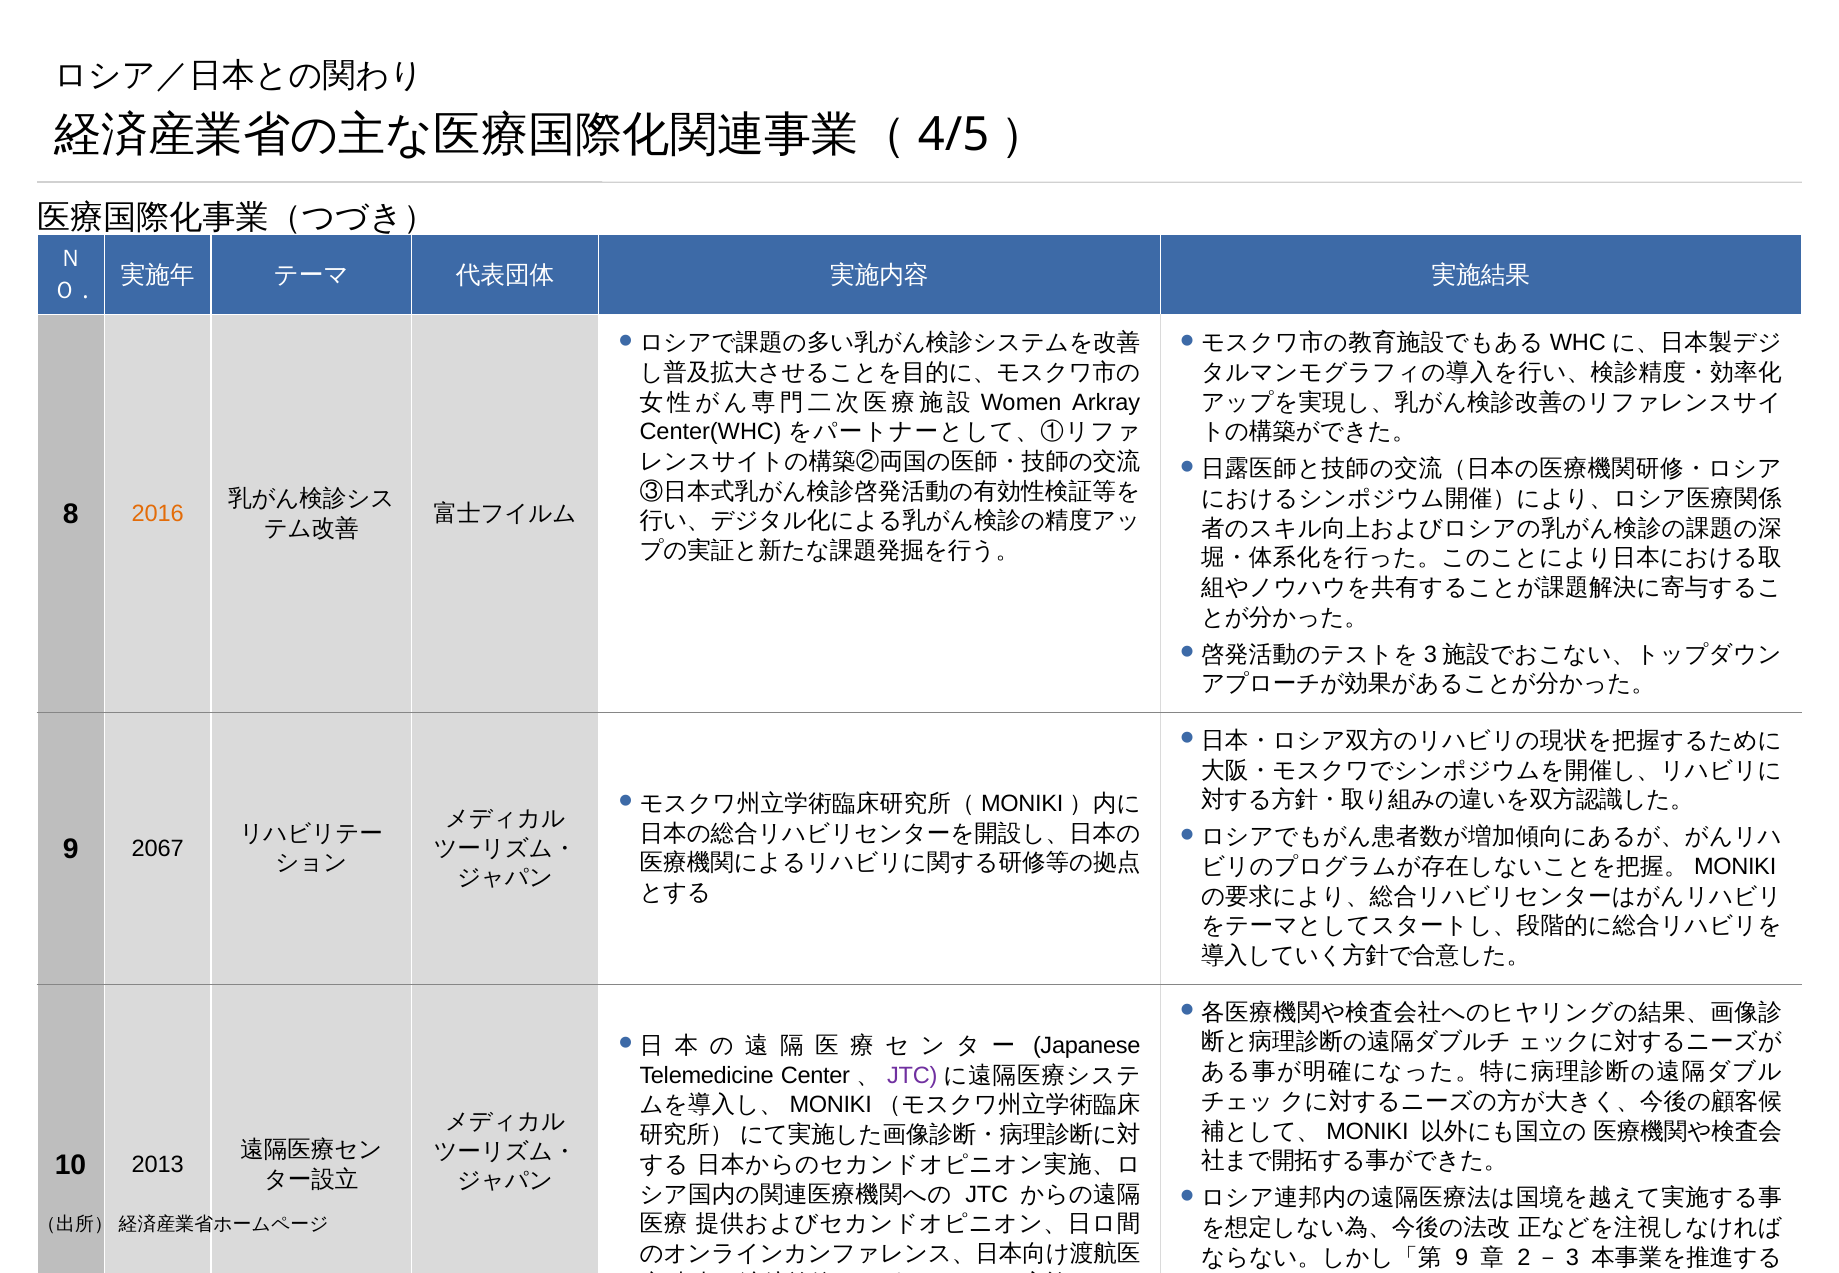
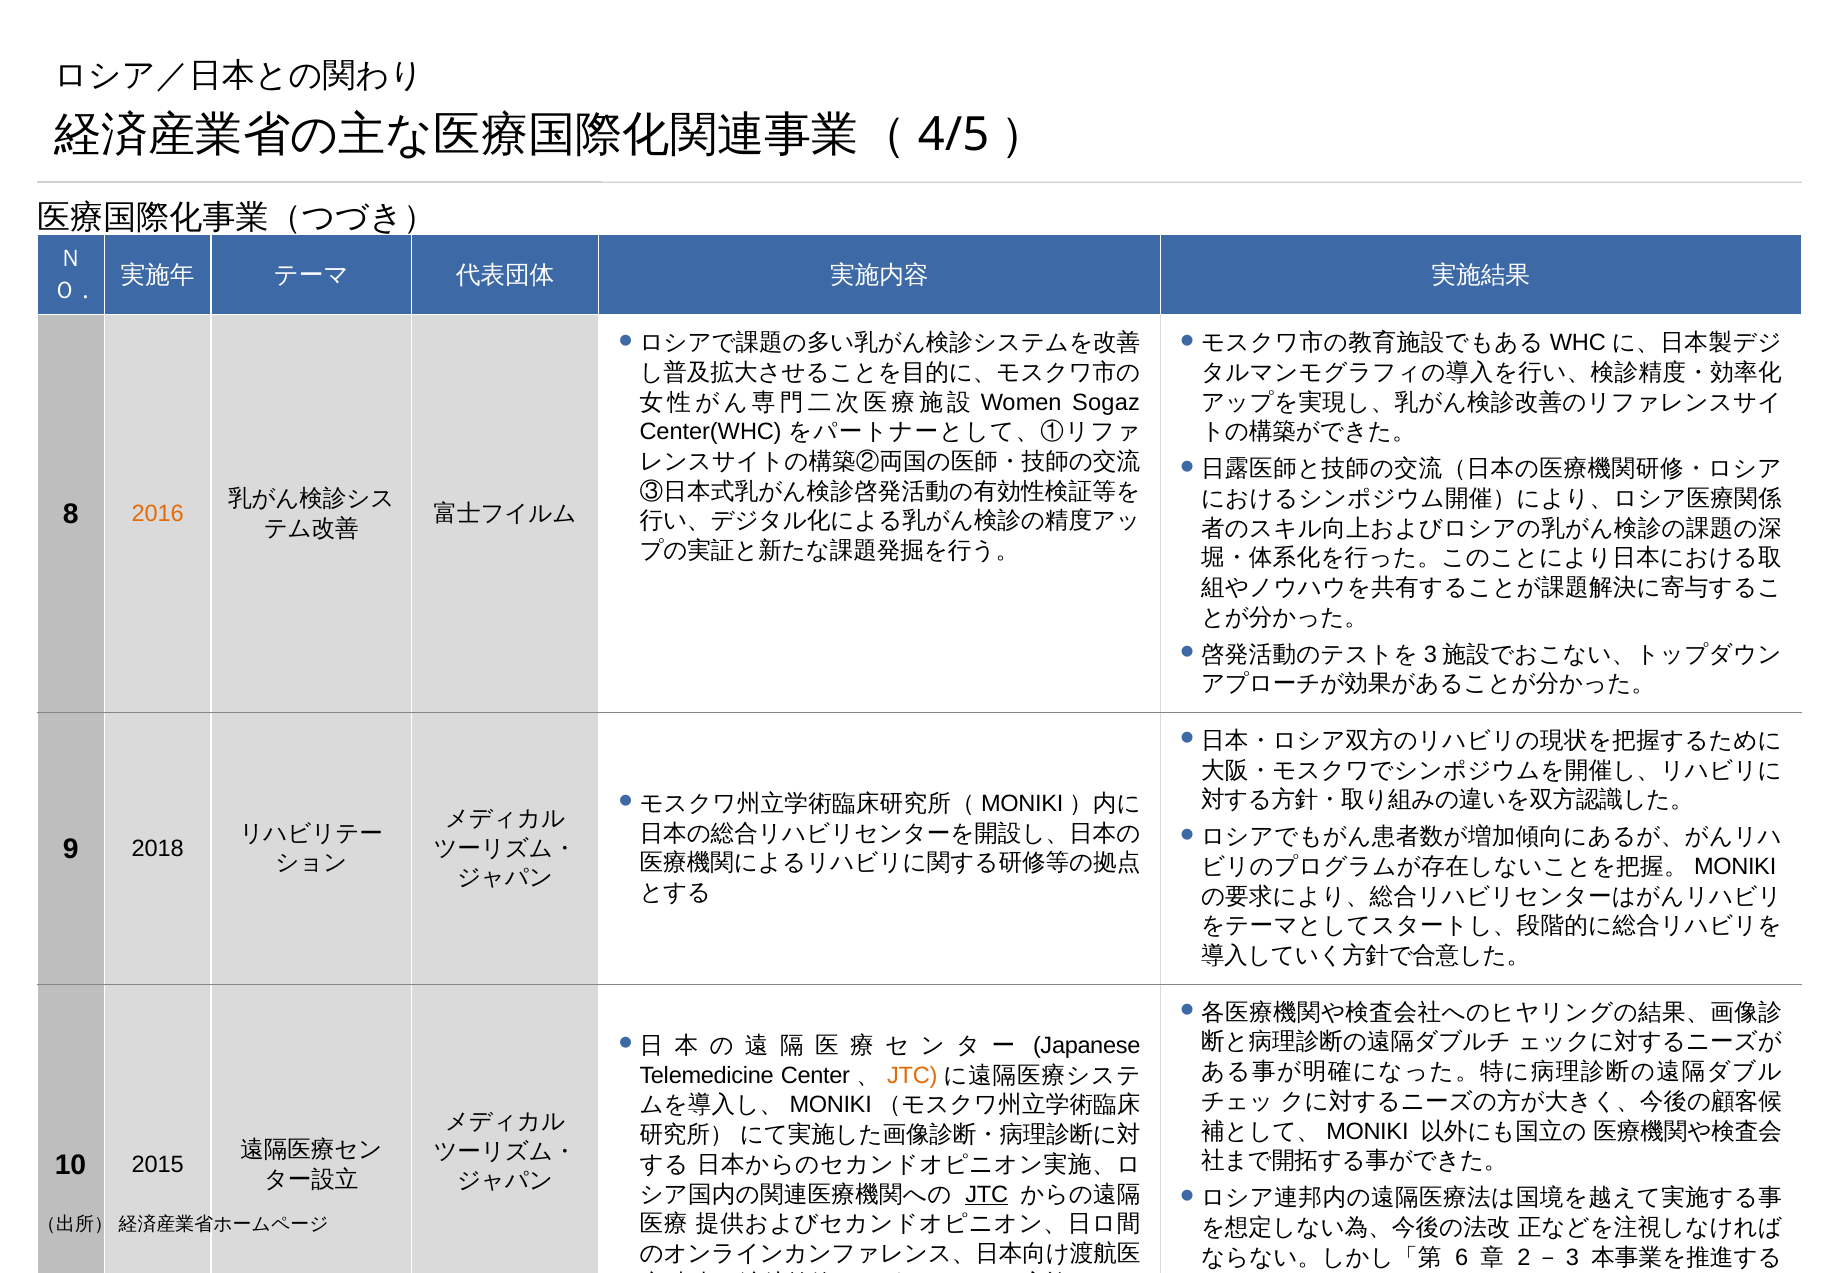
Arkray: Arkray -> Sogaz (1106, 402)
2067: 2067 -> 2018 (158, 849)
JTC colour: purple -> orange (912, 1075)
2013: 2013 -> 2015 (158, 1165)
JTC underline: none -> present (987, 1194)
9: 9 -> 6 (1462, 1257)
